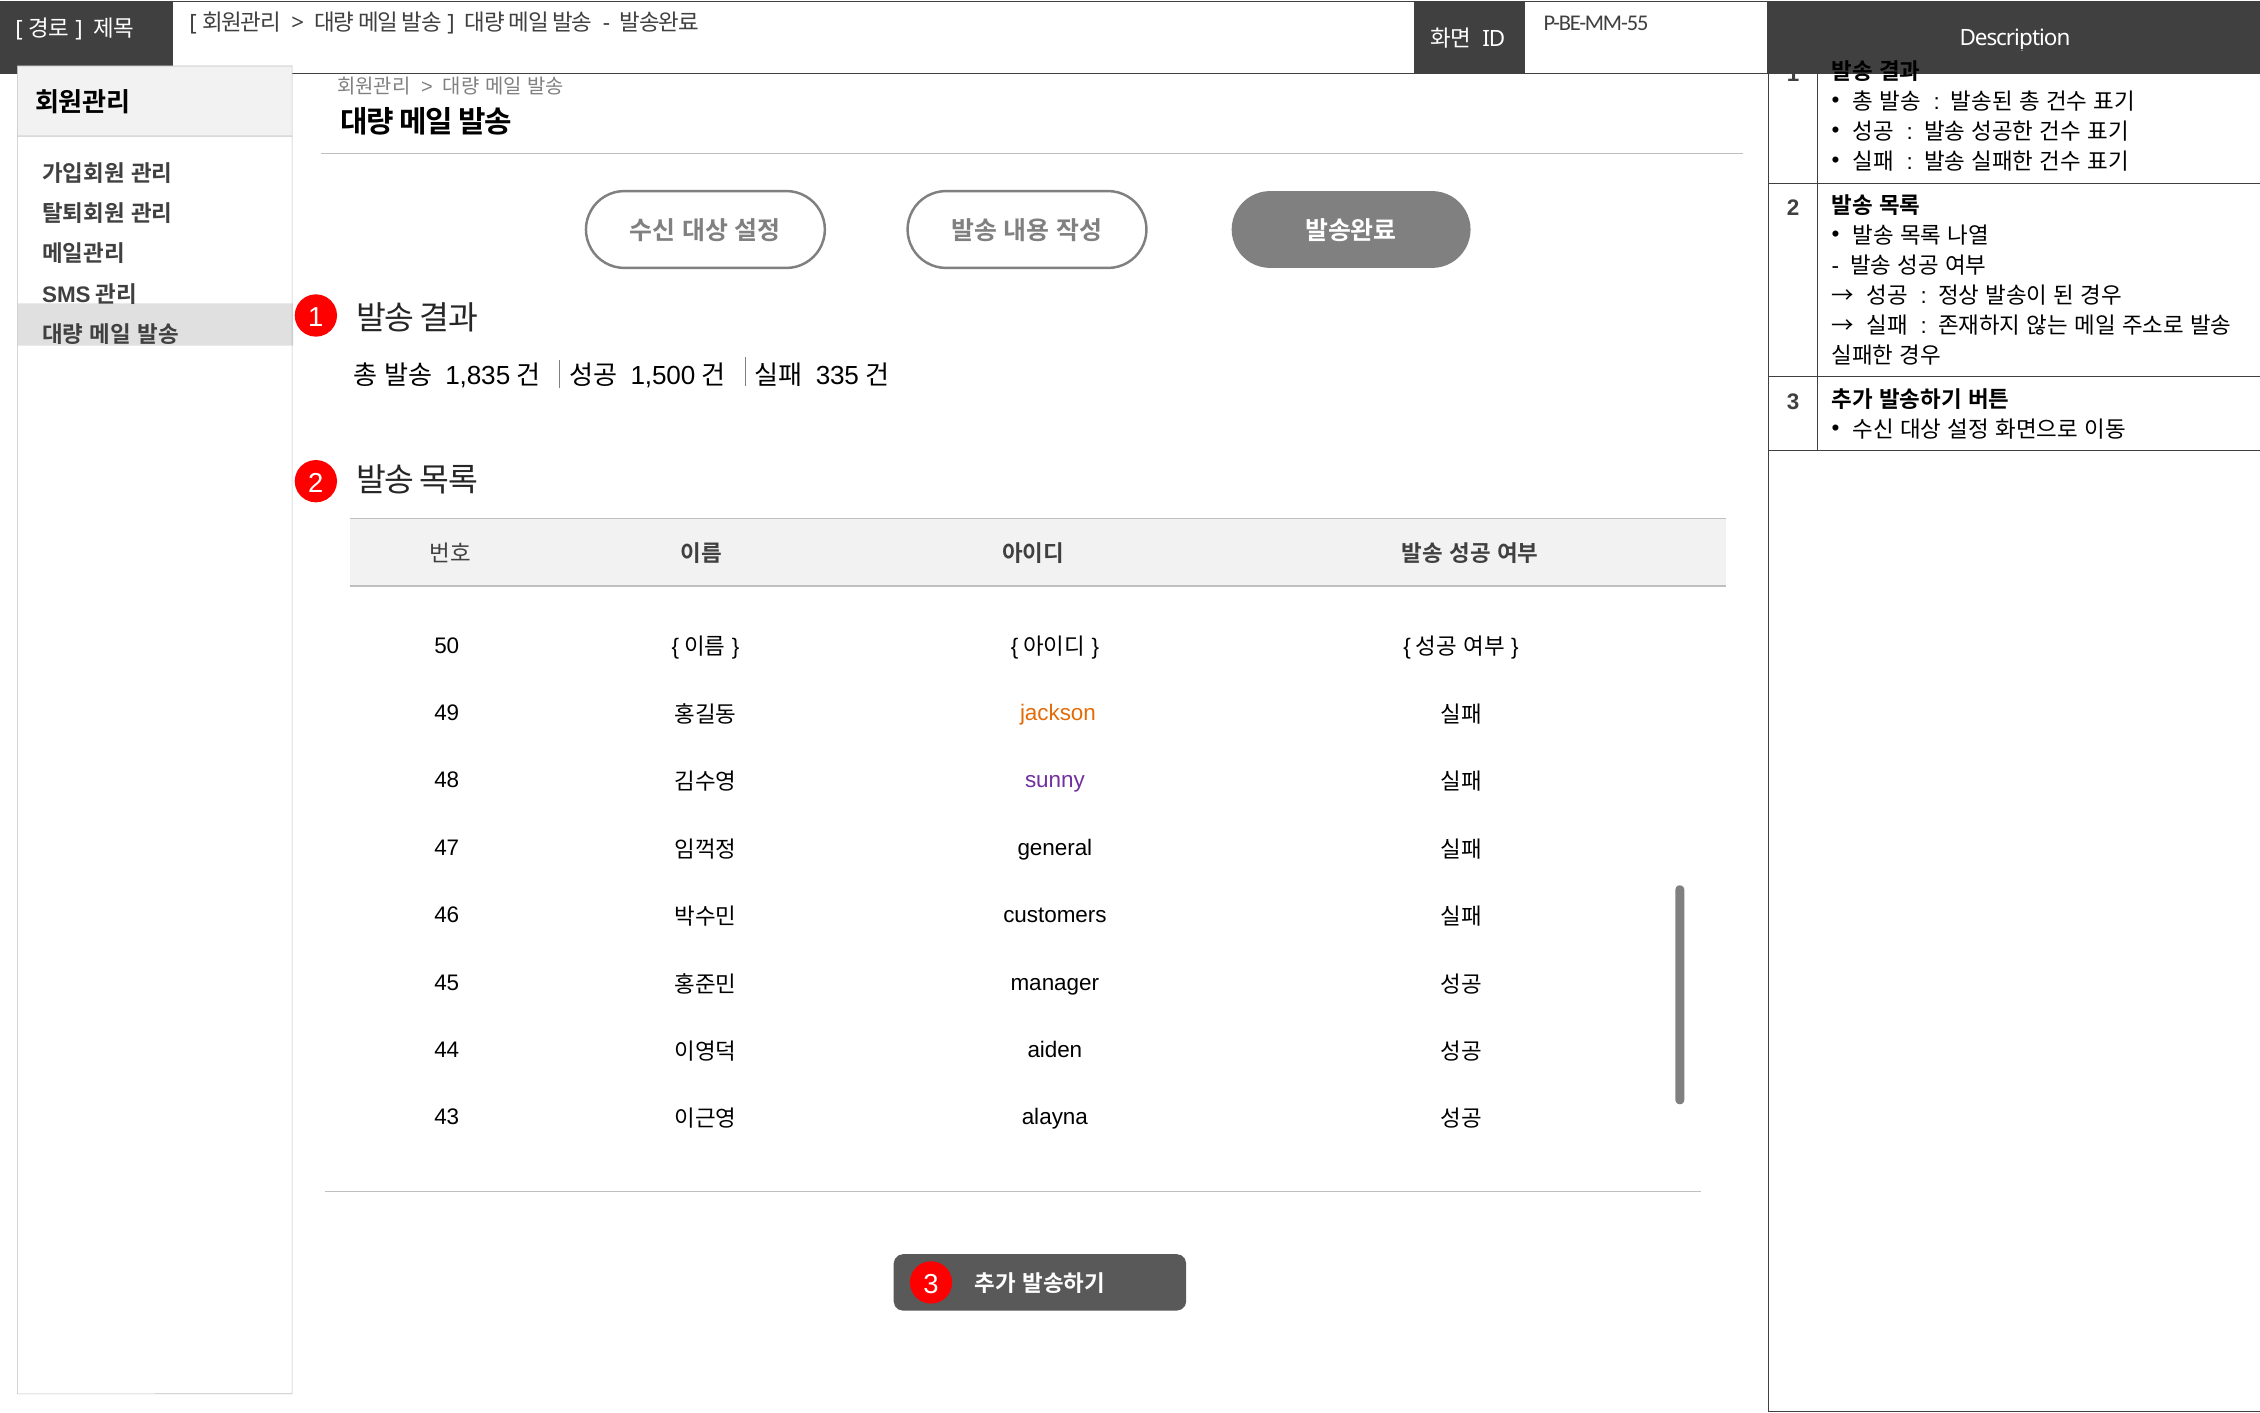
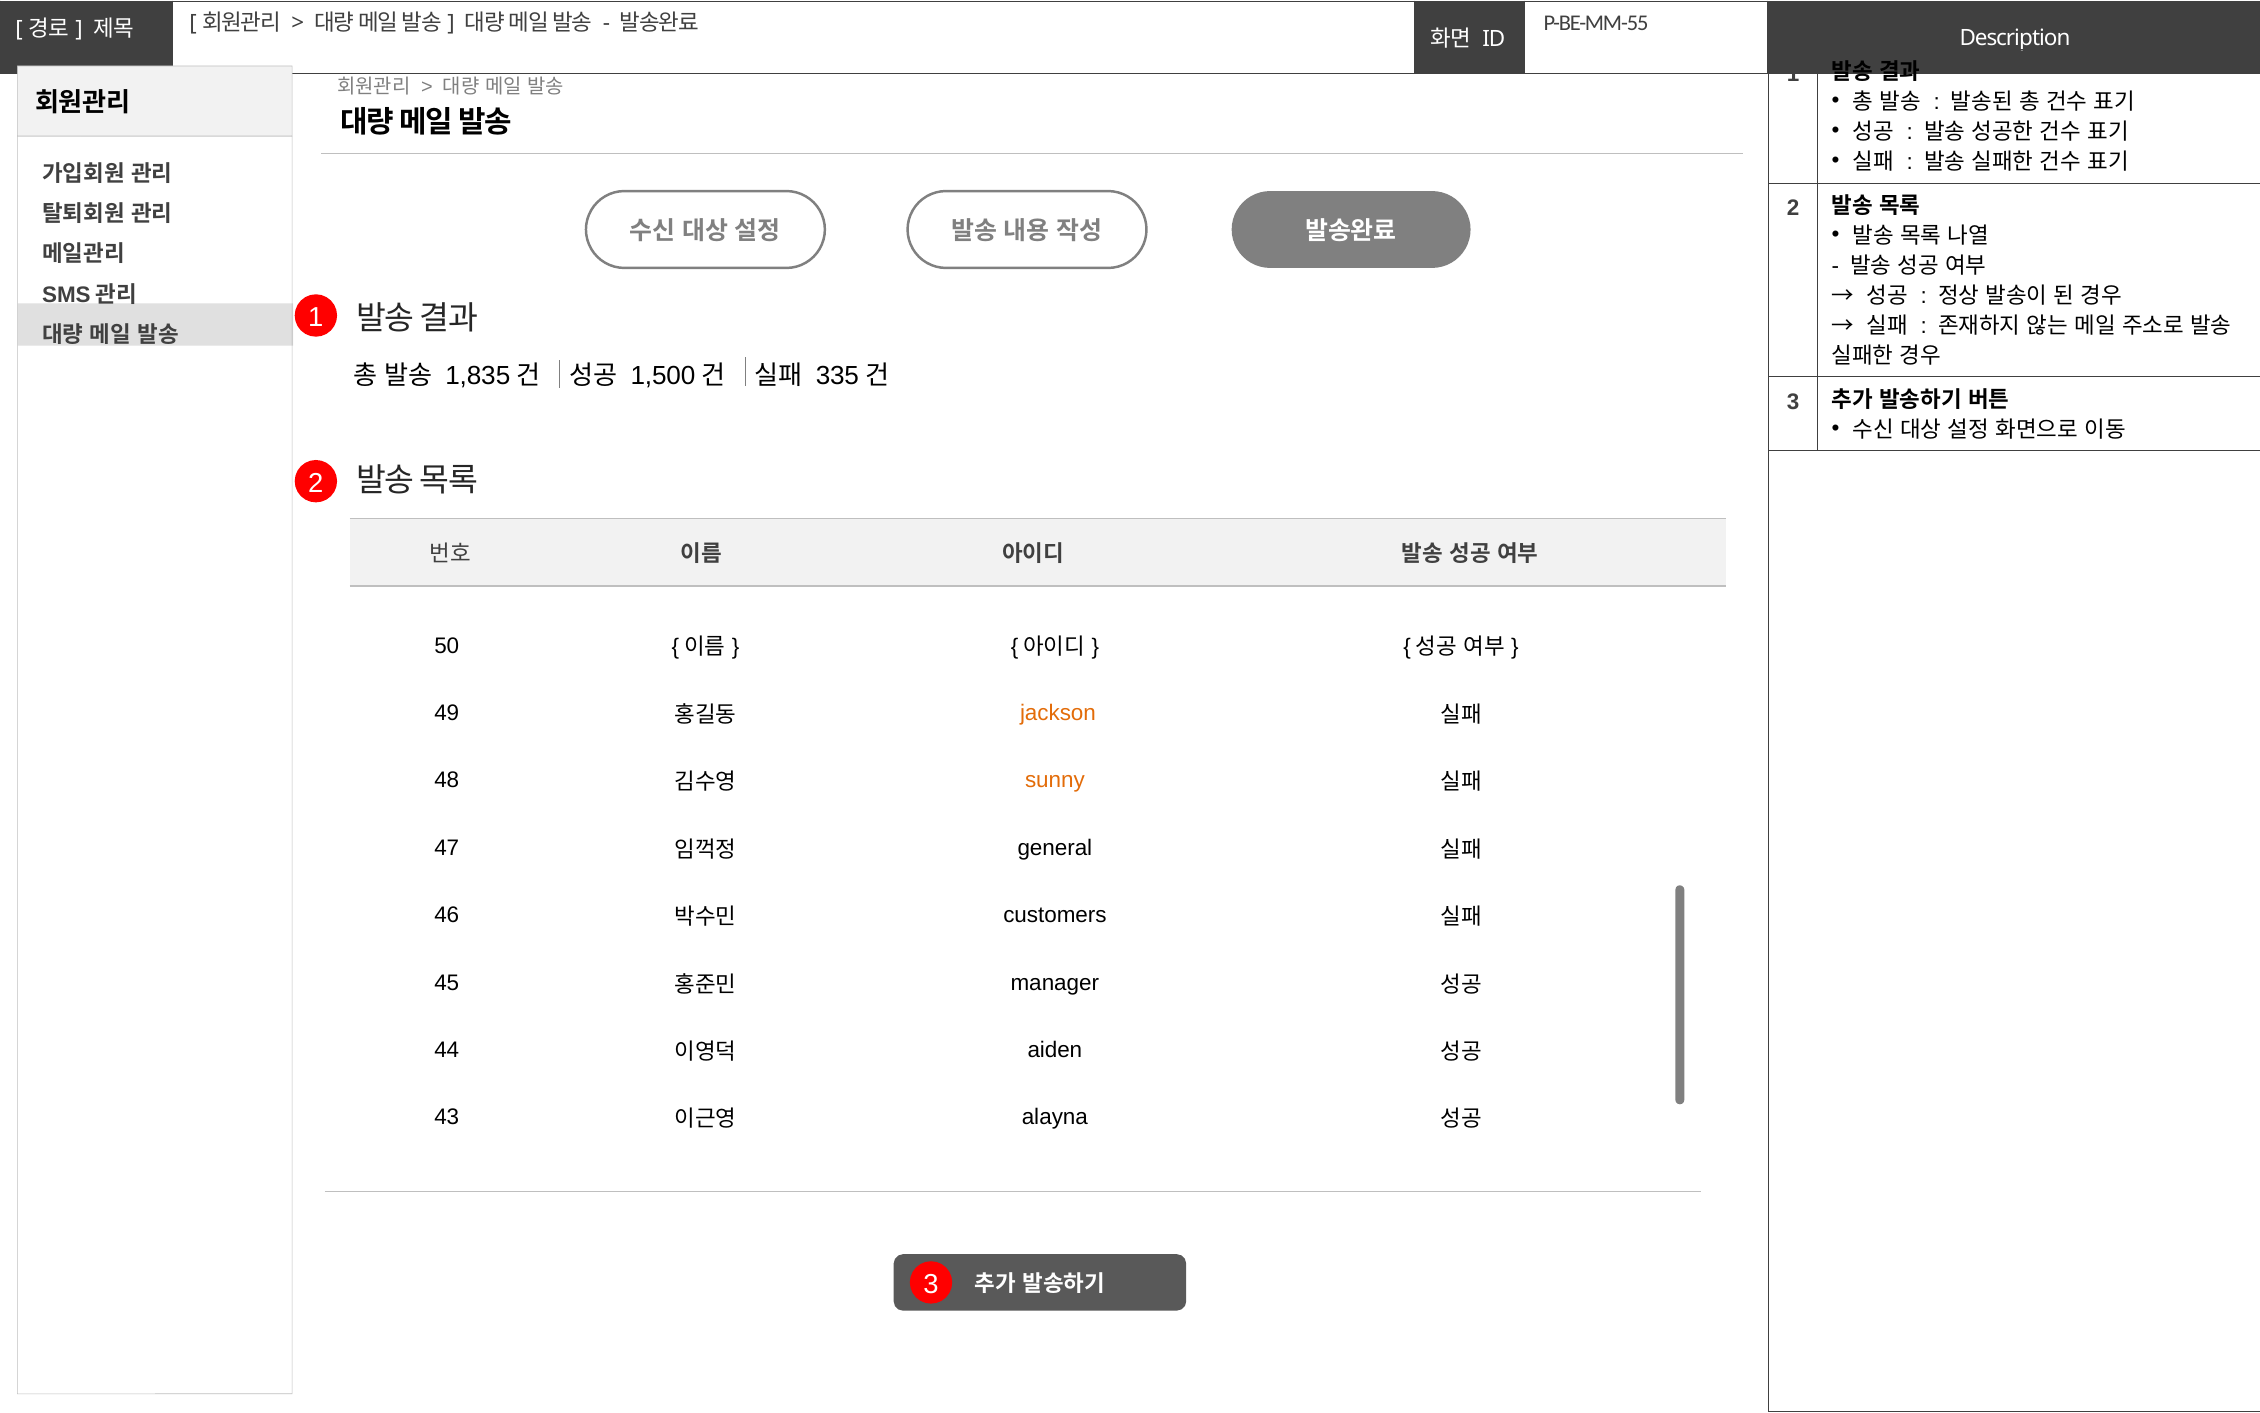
sunny colour: purple -> orange (1055, 780)
